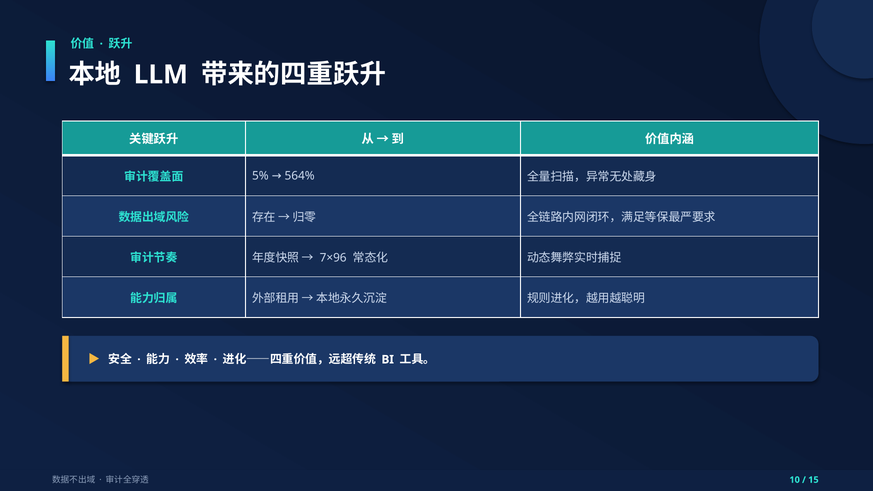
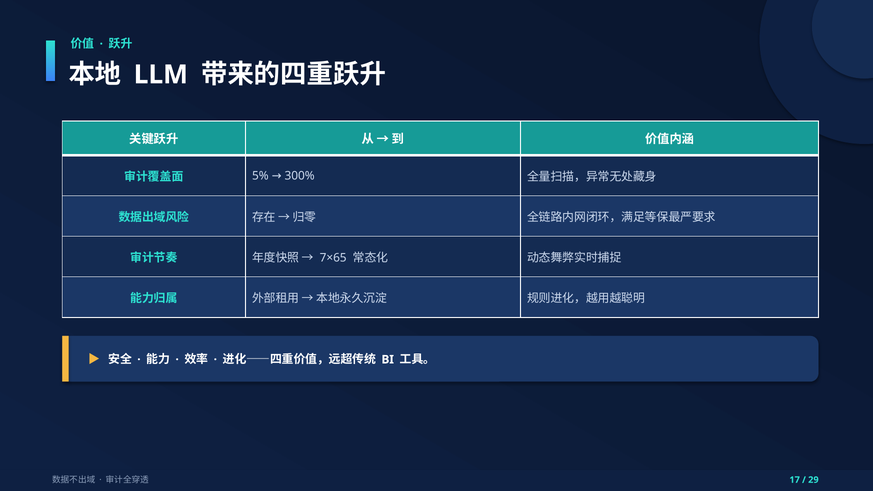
564%: 564% -> 300% (300, 176)
7×96: 7×96 -> 7×65 (333, 258)
10: 10 -> 17 (795, 480)
15: 15 -> 29 (813, 480)
